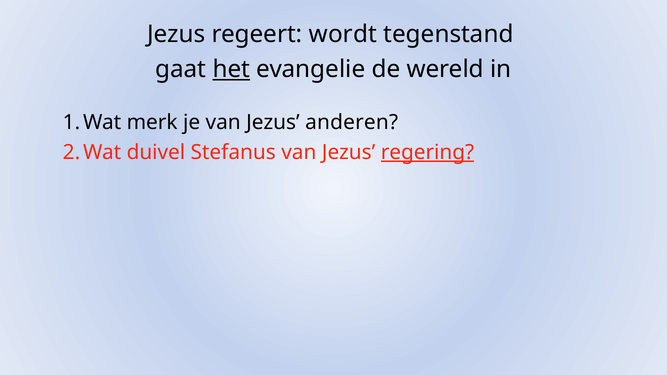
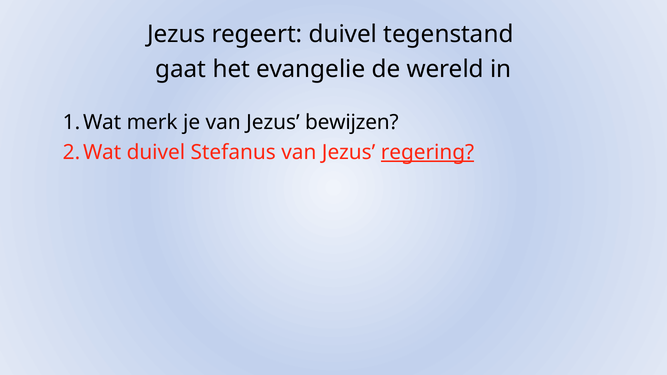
regeert wordt: wordt -> duivel (343, 34)
het underline: present -> none (231, 69)
anderen: anderen -> bewijzen (352, 122)
